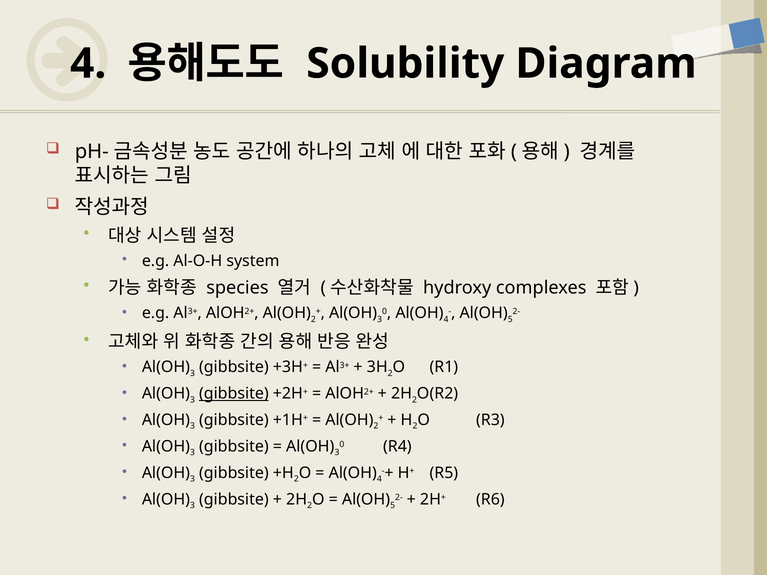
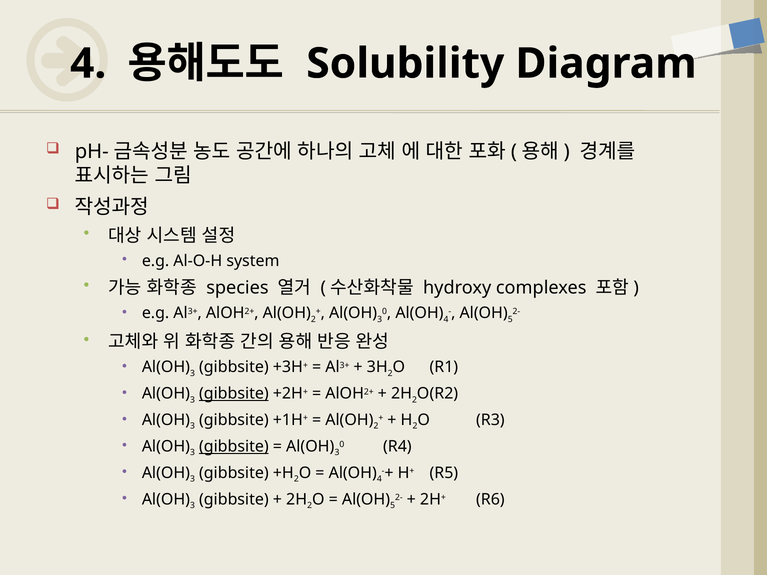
gibbsite underline: none -> present (234, 447)
